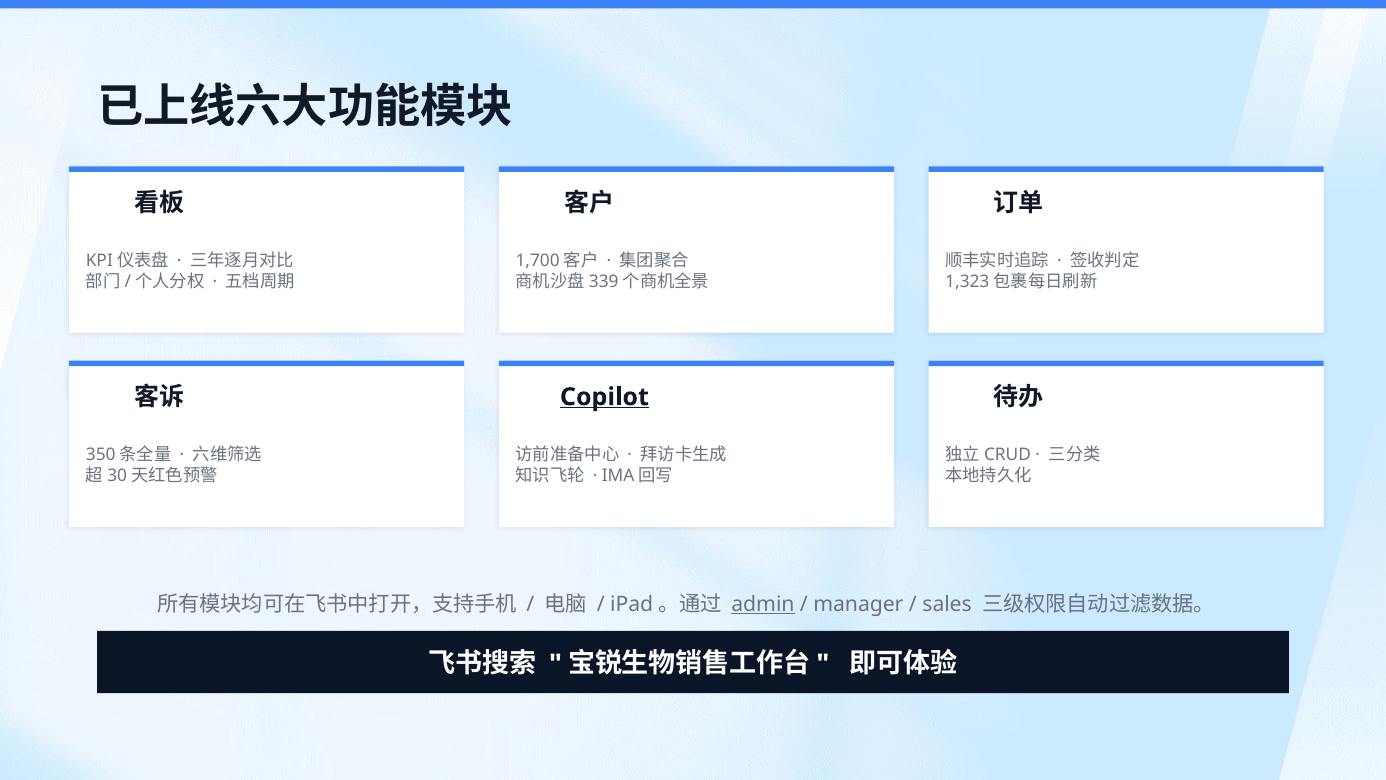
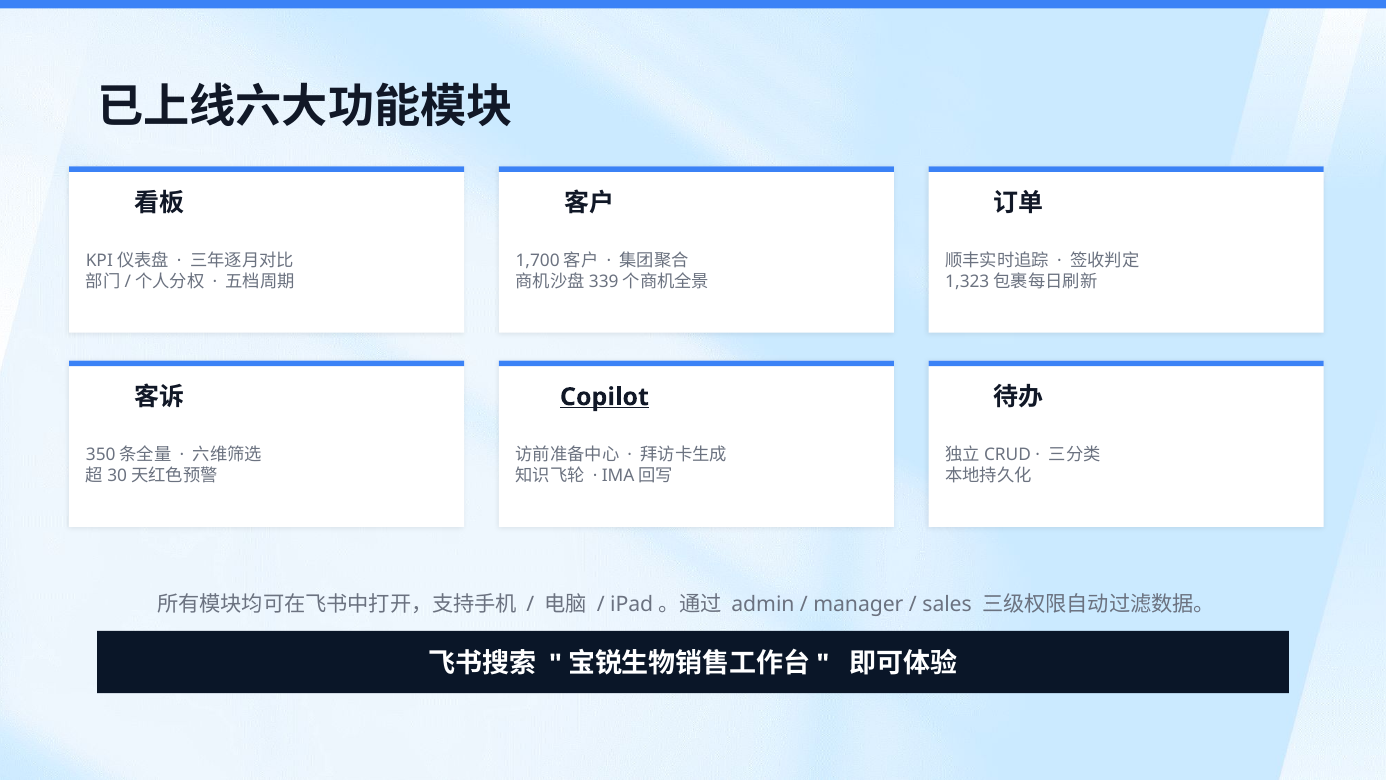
admin underline: present -> none (763, 604)
